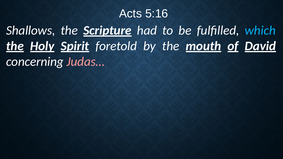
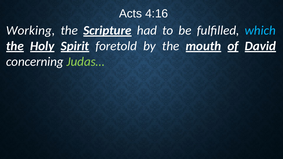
5:16: 5:16 -> 4:16 (157, 14)
Shallows: Shallows -> Working (31, 31)
Judas… colour: pink -> light green (86, 62)
